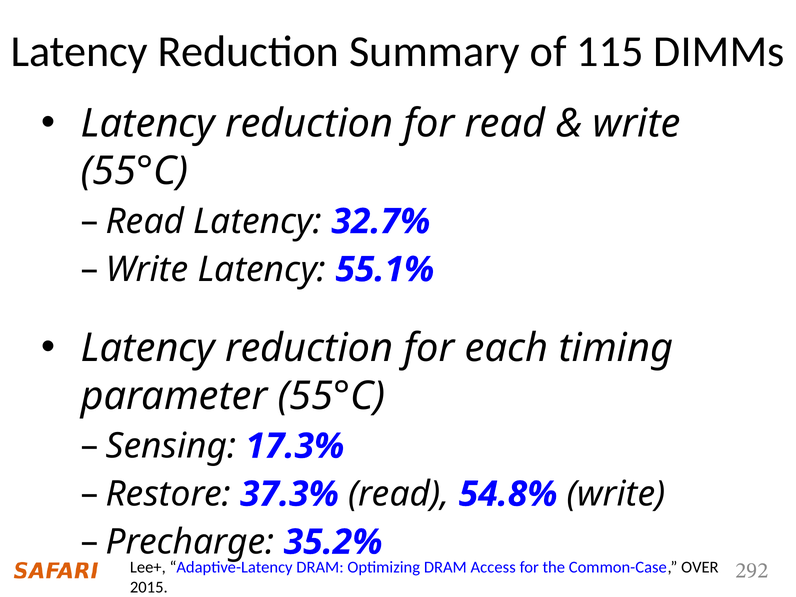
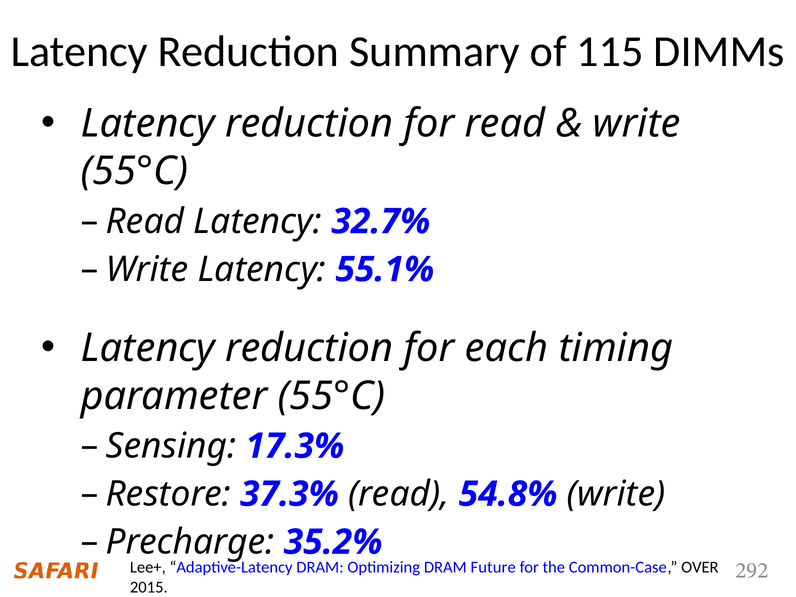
Access: Access -> Future (493, 567)
